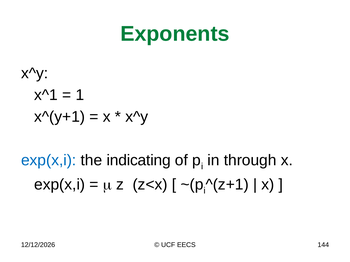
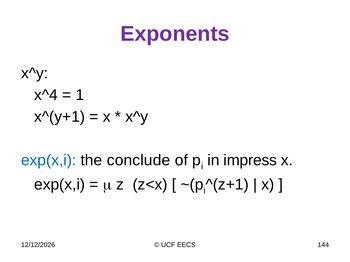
Exponents colour: green -> purple (175, 34)
x^1: x^1 -> x^4 (46, 95)
indicating: indicating -> conclude (139, 161)
through: through -> impress (250, 161)
